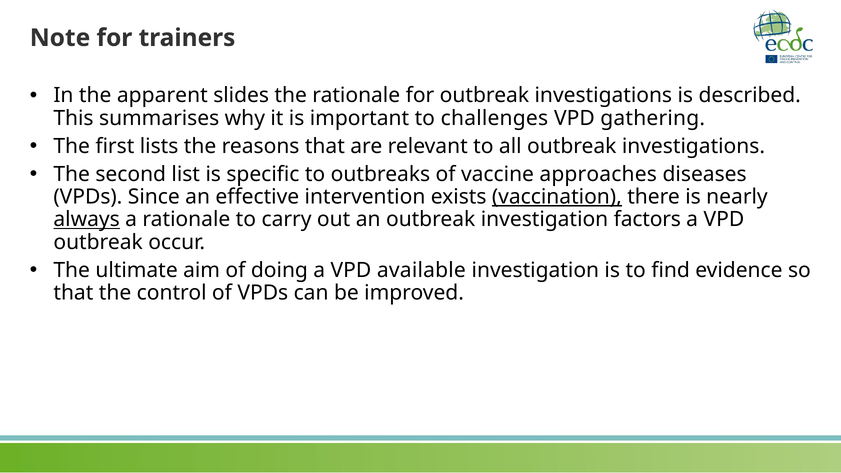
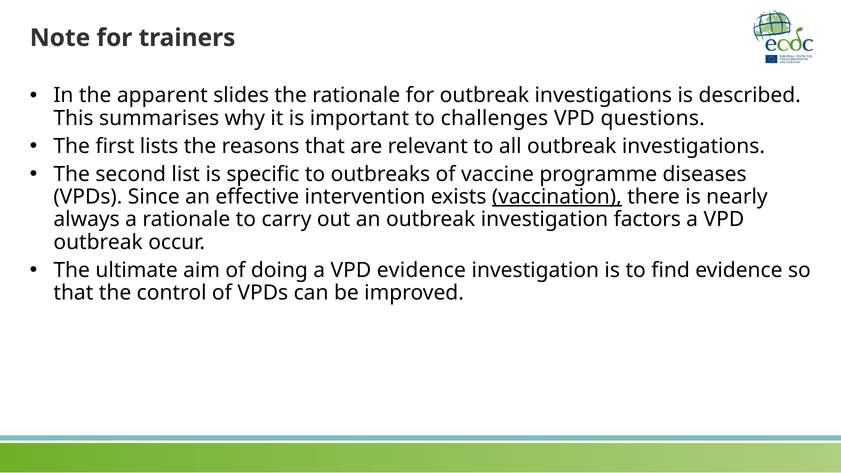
gathering: gathering -> questions (653, 118)
approaches: approaches -> programme (598, 174)
always underline: present -> none (87, 220)
VPD available: available -> evidence (421, 270)
